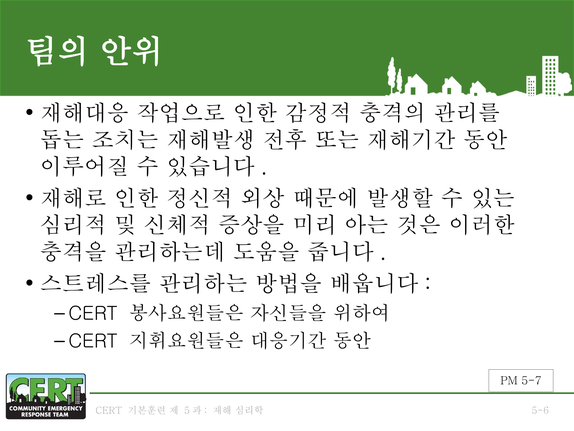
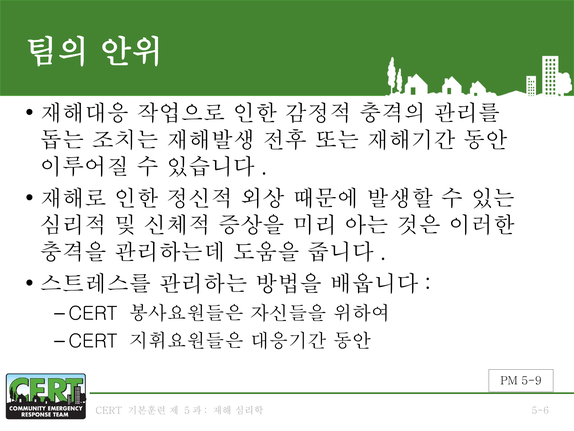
5-7: 5-7 -> 5-9 (531, 380)
